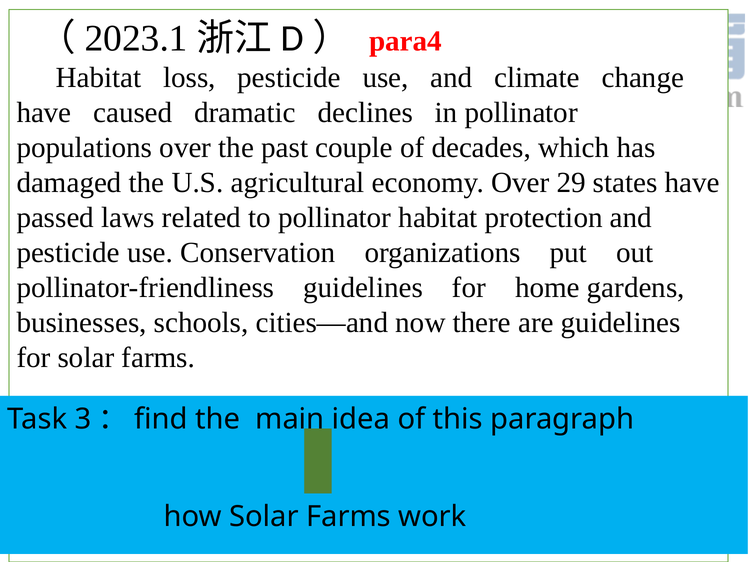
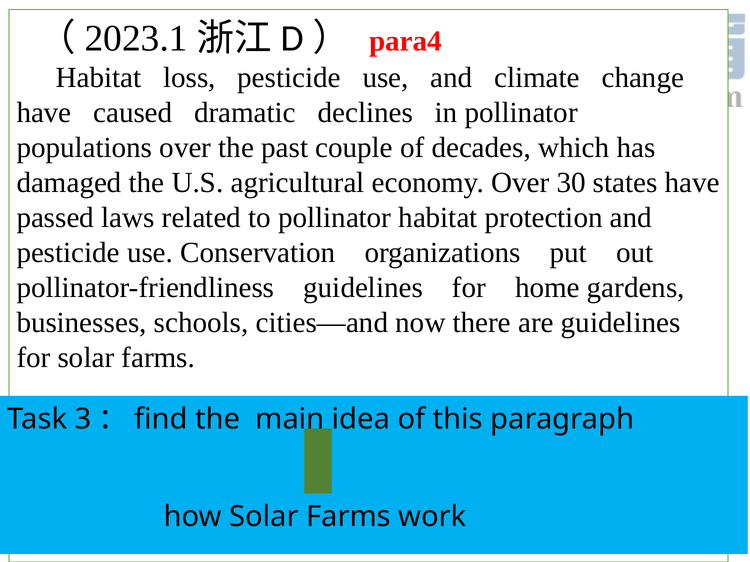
29: 29 -> 30 (571, 183)
